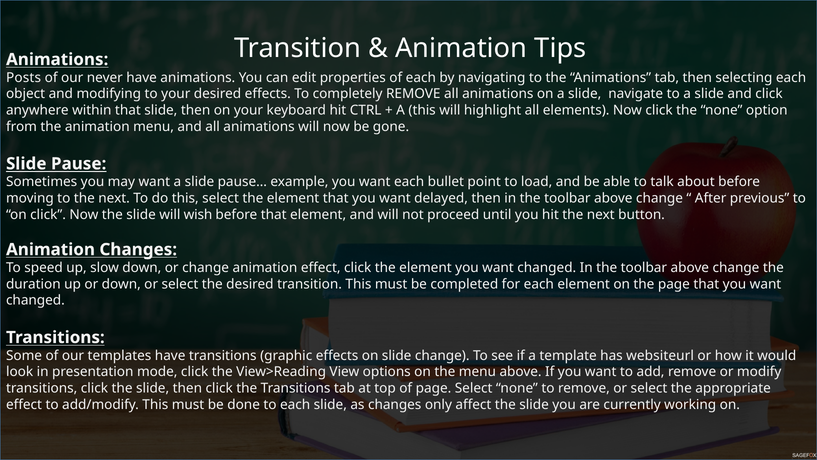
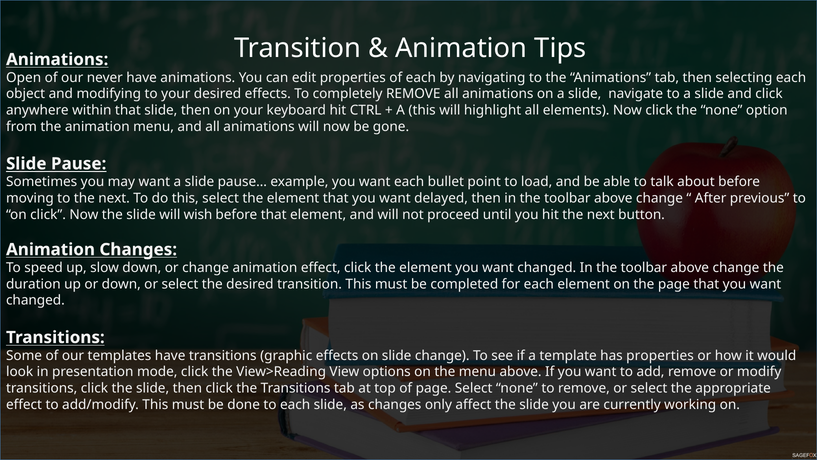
Posts: Posts -> Open (24, 78)
has websiteurl: websiteurl -> properties (660, 355)
